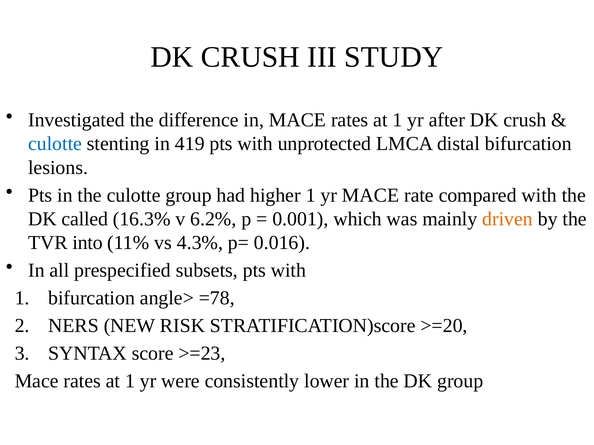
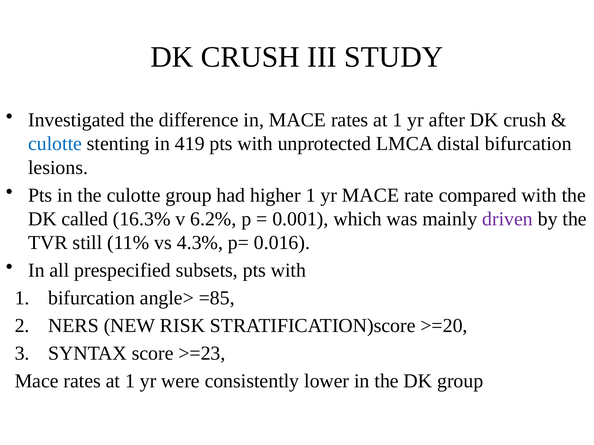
driven colour: orange -> purple (508, 219)
into: into -> still (87, 243)
=78: =78 -> =85 (217, 298)
